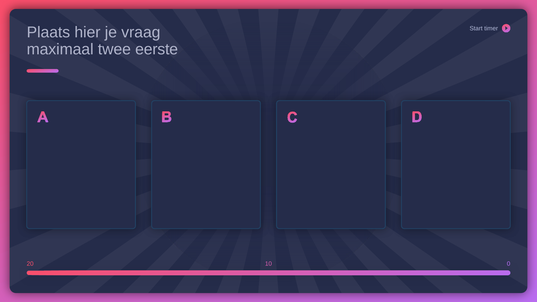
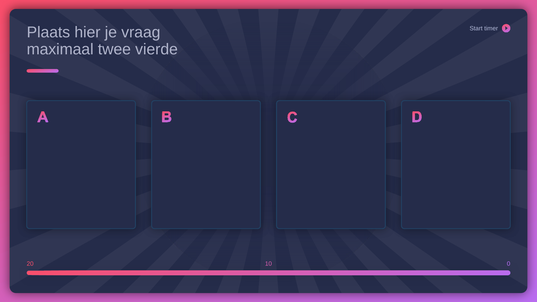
eerste: eerste -> vierde (157, 49)
